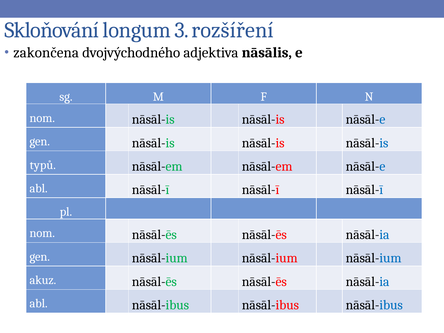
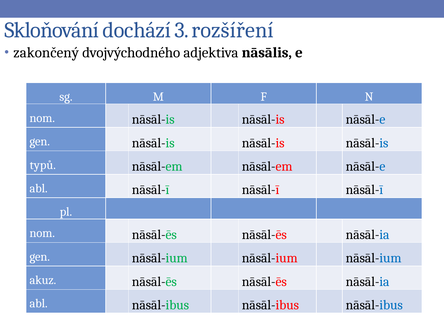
longum: longum -> dochází (137, 30)
zakončena: zakončena -> zakončený (46, 53)
